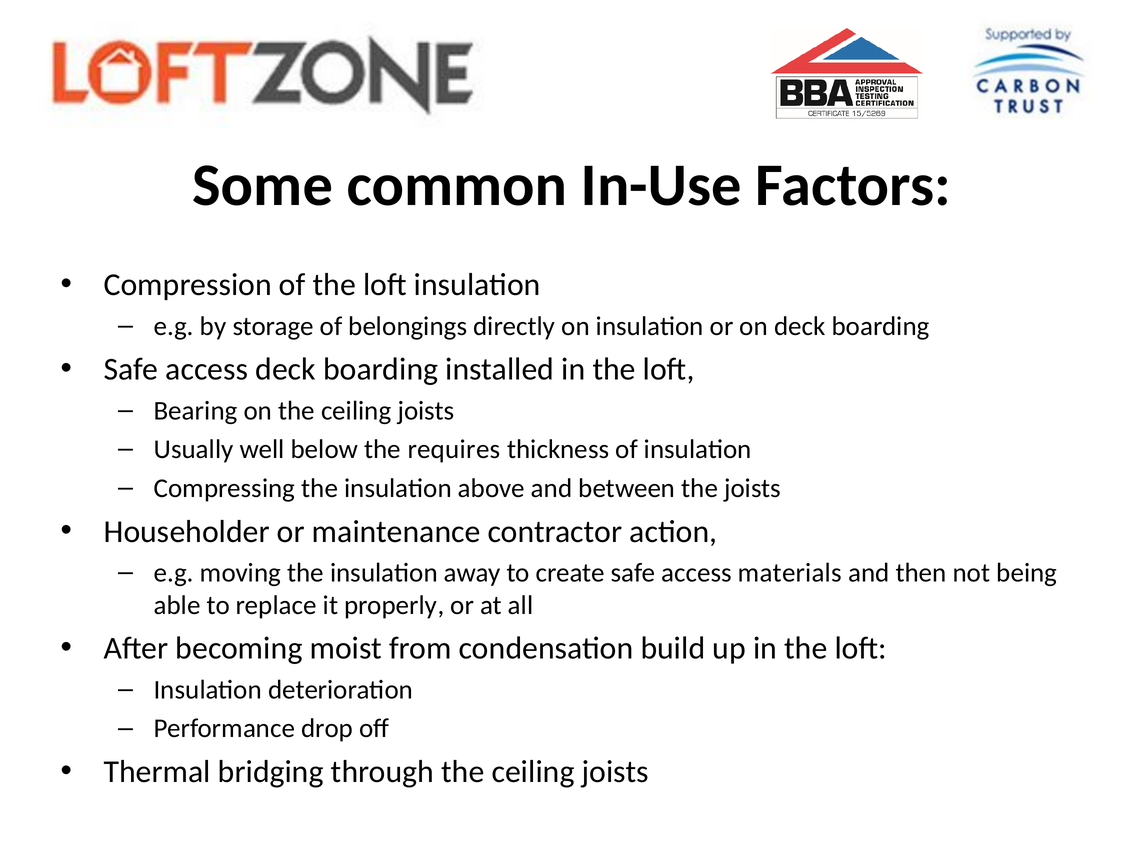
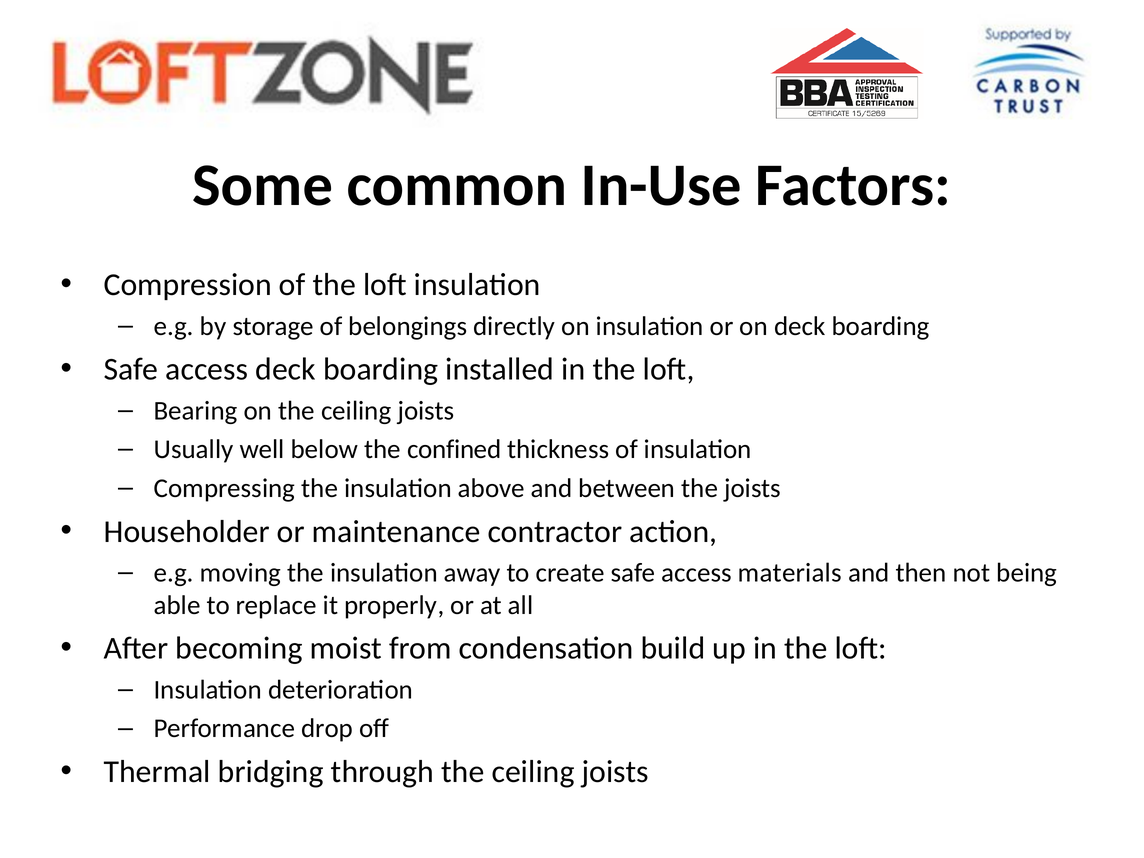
requires: requires -> confined (454, 449)
